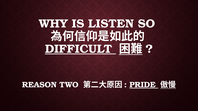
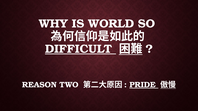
LISTEN: LISTEN -> WORLD (111, 24)
